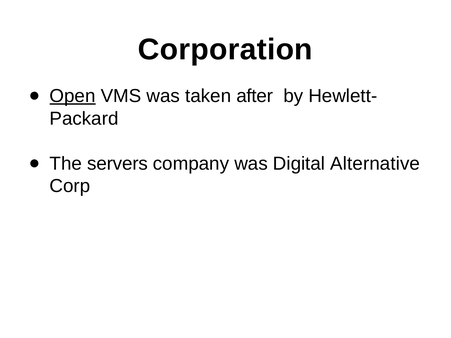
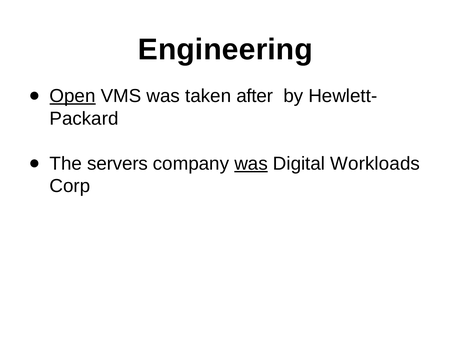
Corporation: Corporation -> Engineering (225, 49)
was underline: none -> present (251, 164)
Alternative: Alternative -> Workloads (375, 164)
